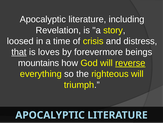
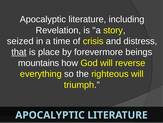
loosed: loosed -> seized (20, 41)
loves: loves -> place (49, 52)
reverse underline: present -> none (130, 63)
